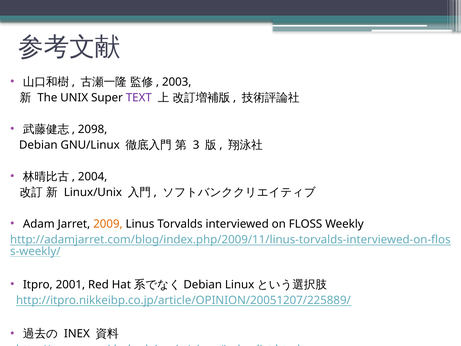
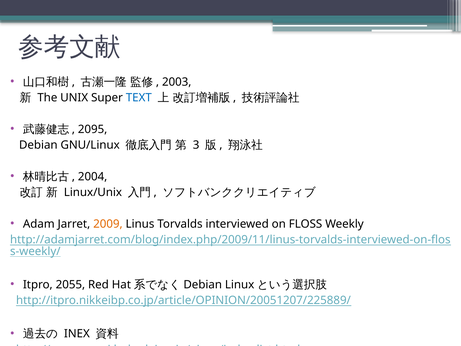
TEXT colour: purple -> blue (139, 98)
2098: 2098 -> 2095 (93, 129)
2001: 2001 -> 2055 (70, 284)
